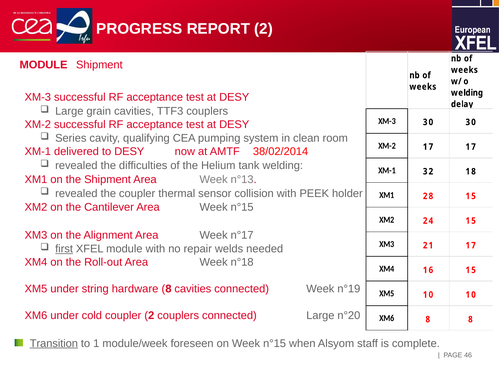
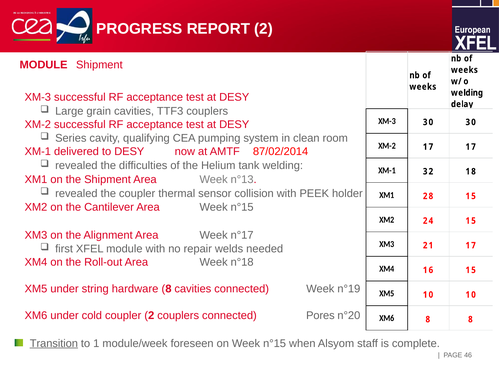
38/02/2014: 38/02/2014 -> 87/02/2014 (281, 151)
first underline: present -> none (64, 248)
connected Large: Large -> Pores (320, 315)
